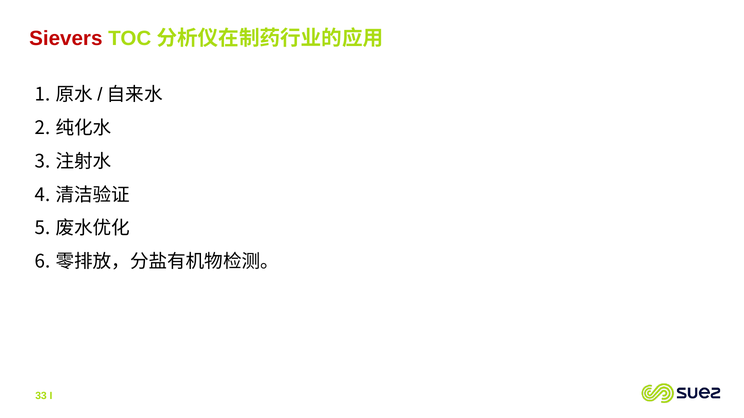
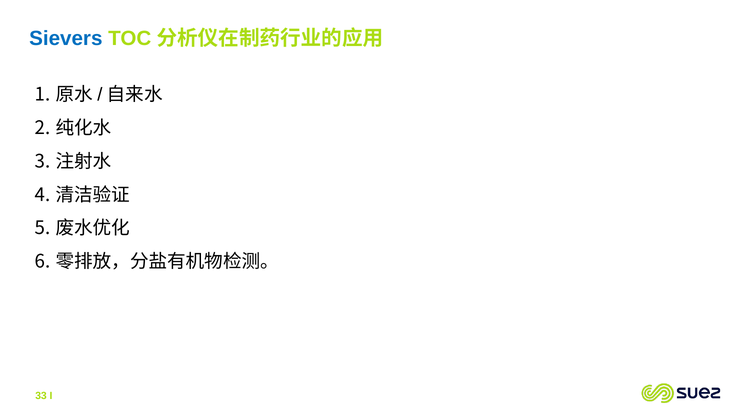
Sievers colour: red -> blue (66, 39)
